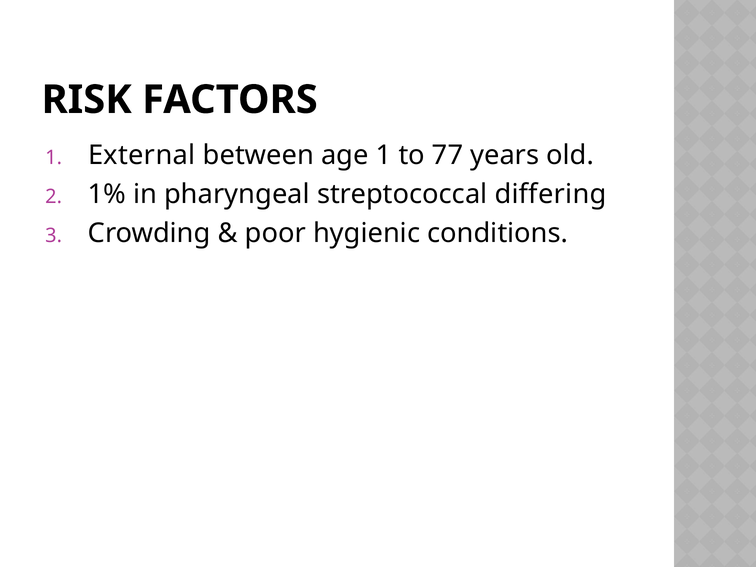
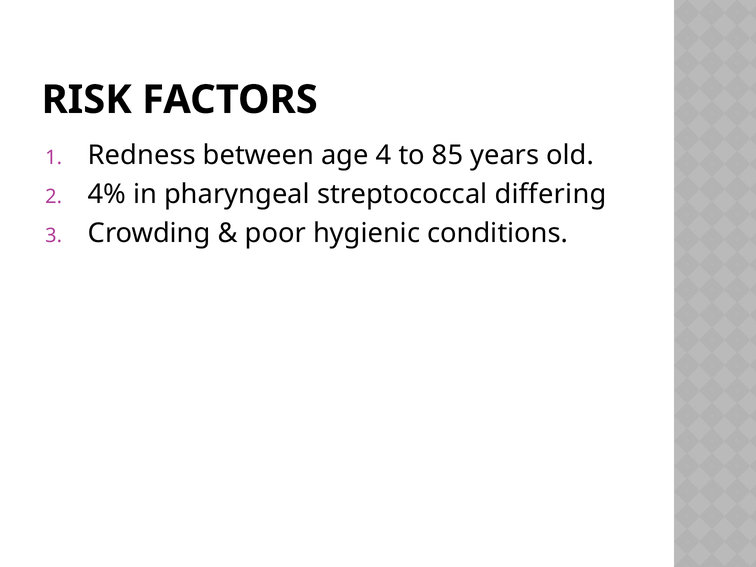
External: External -> Redness (142, 155)
age 1: 1 -> 4 (384, 155)
77: 77 -> 85 (448, 155)
1%: 1% -> 4% (107, 194)
